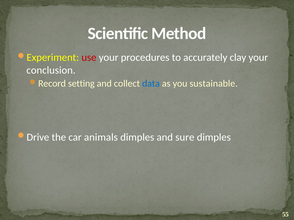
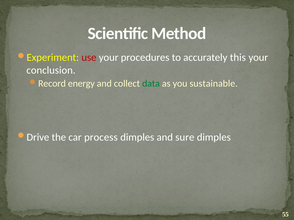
clay: clay -> this (238, 58)
setting: setting -> energy (81, 84)
data colour: blue -> green (151, 84)
animals: animals -> process (101, 137)
